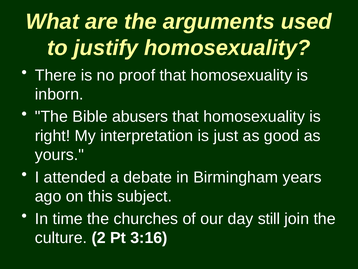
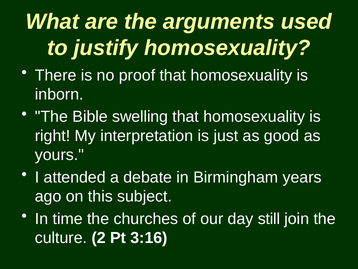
abusers: abusers -> swelling (140, 116)
